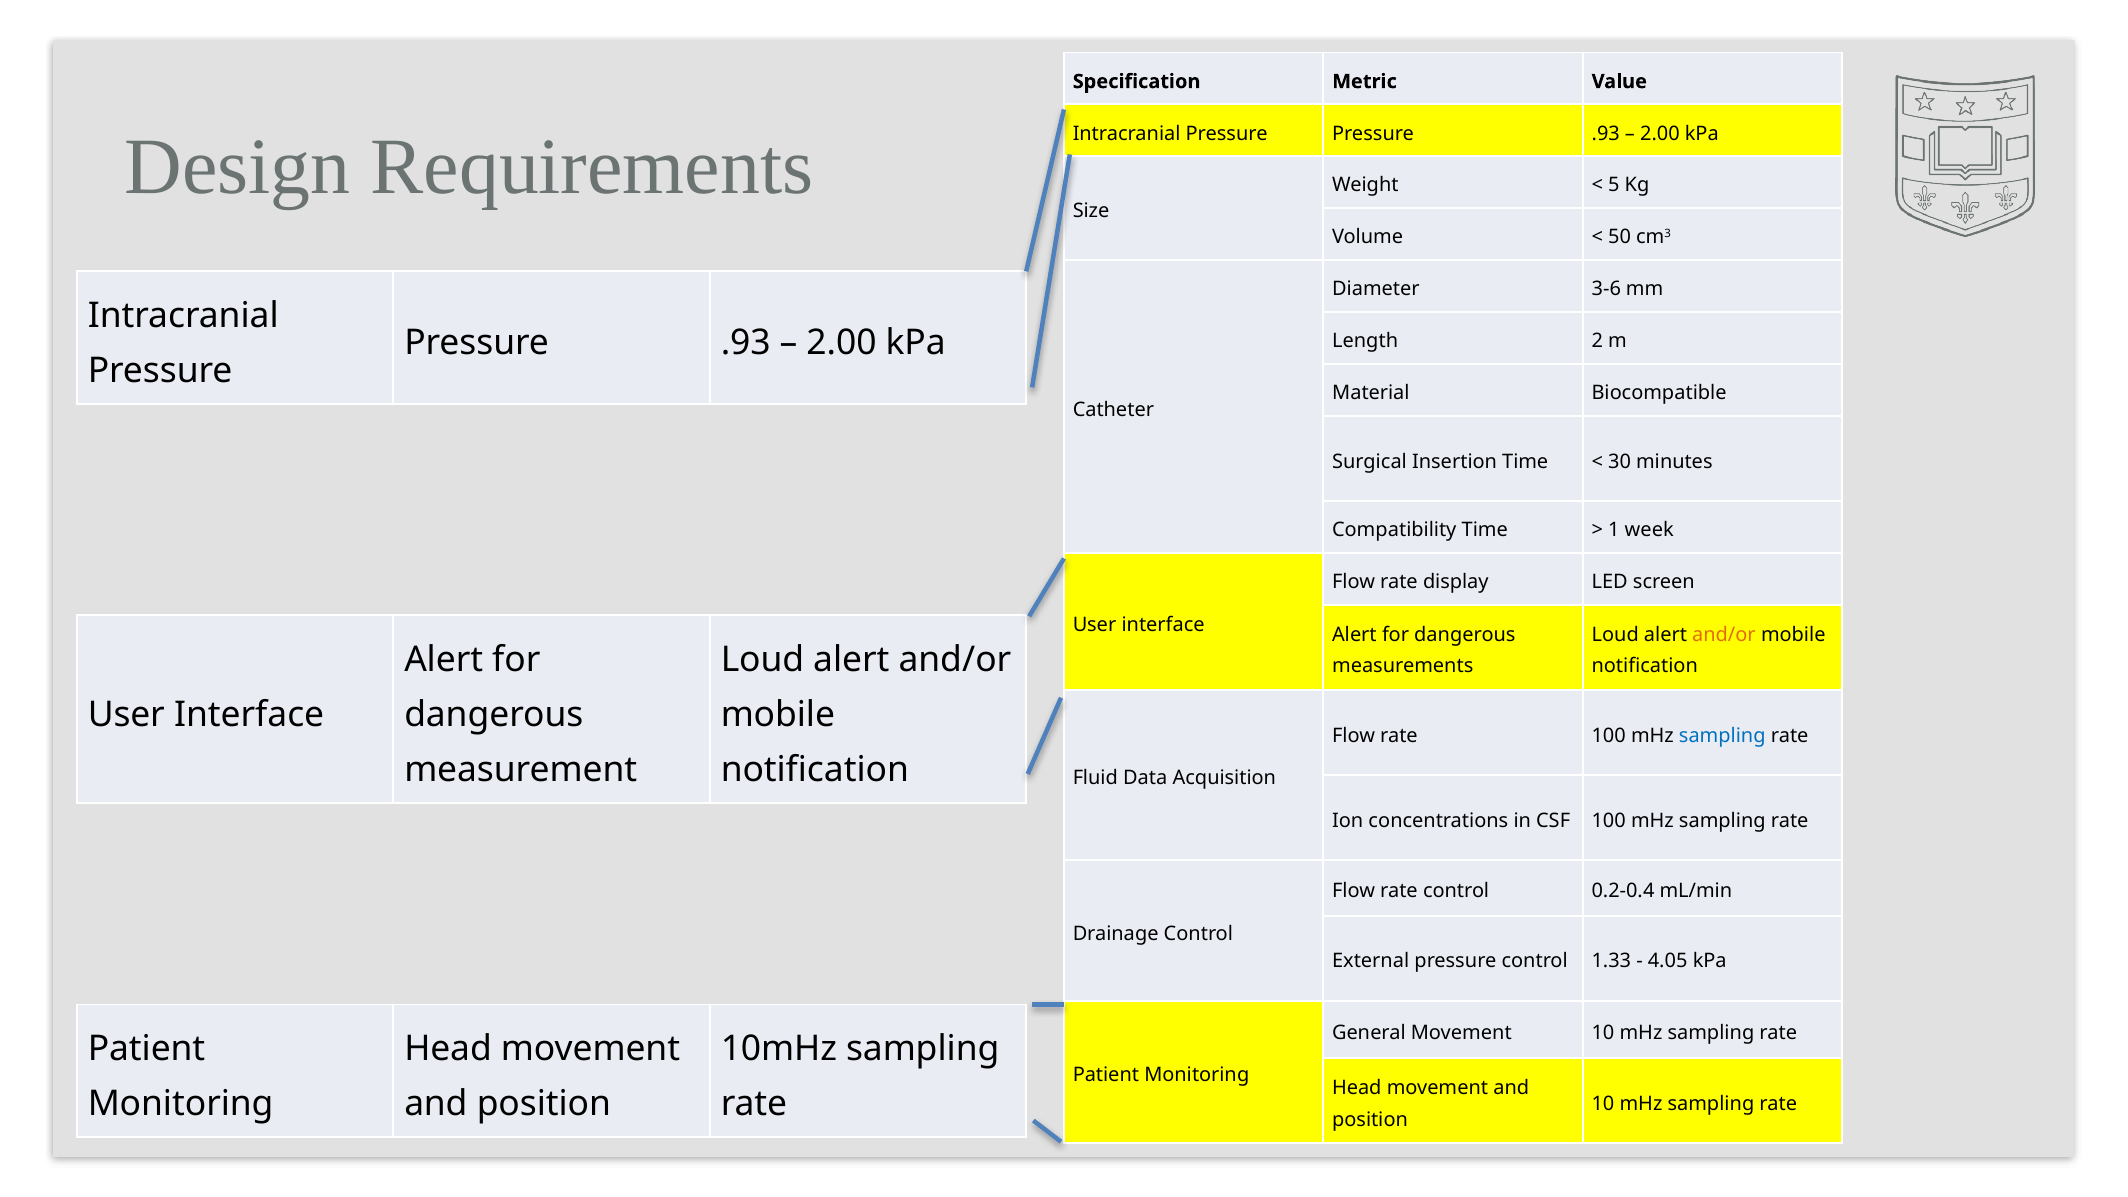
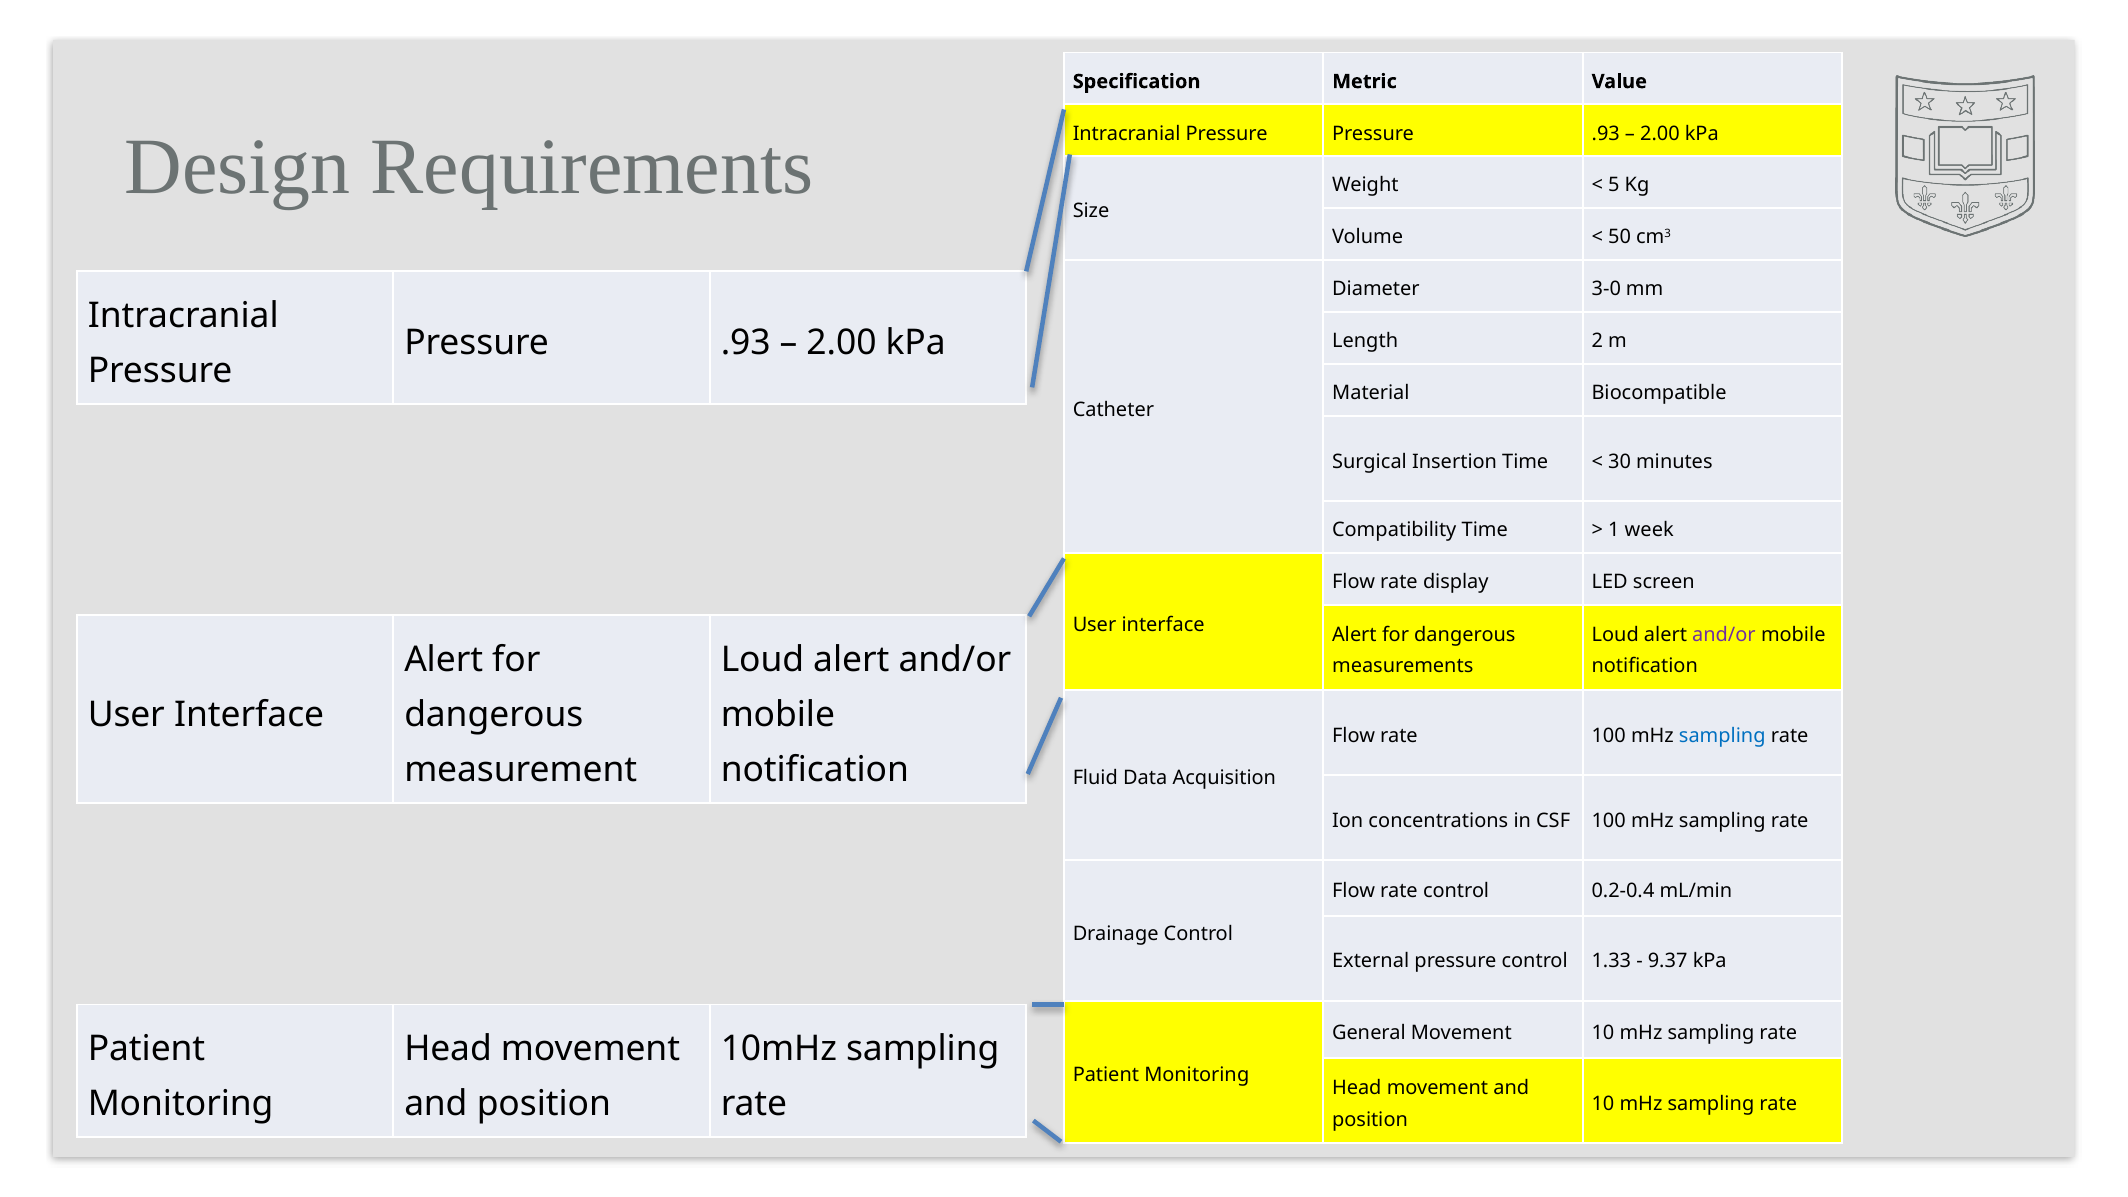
3-6: 3-6 -> 3-0 (1606, 289)
and/or colour: orange -> purple (1724, 635)
4.05: 4.05 -> 9.37 (1668, 961)
